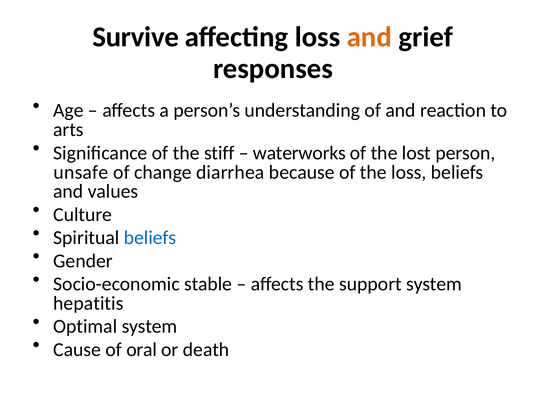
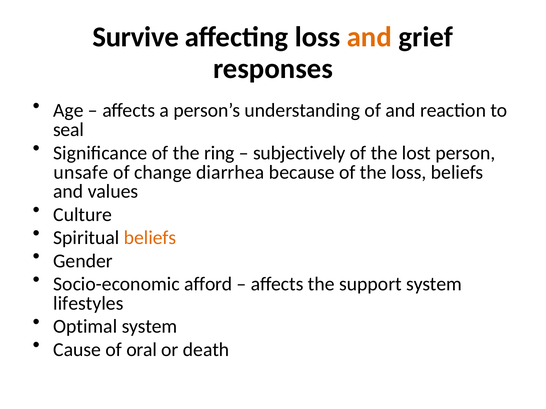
arts: arts -> seal (69, 130)
stiff: stiff -> ring (219, 153)
waterworks: waterworks -> subjectively (299, 153)
beliefs colour: blue -> orange (150, 238)
stable: stable -> afford (208, 284)
hepatitis: hepatitis -> lifestyles (88, 304)
